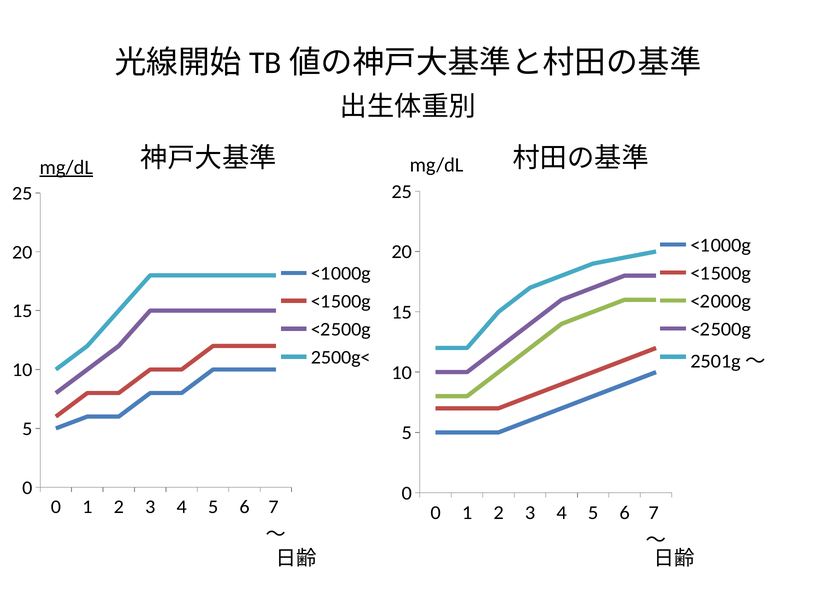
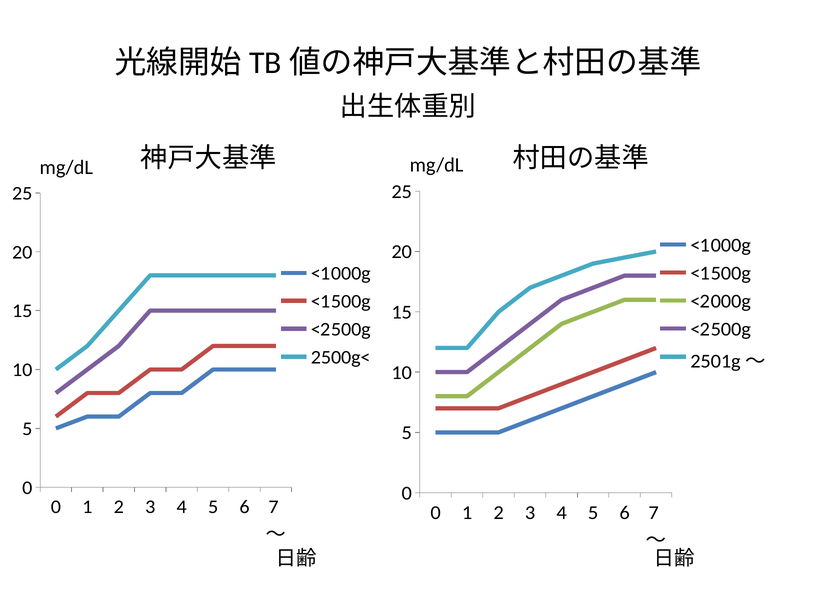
mg/dL underline: present -> none (66, 168)
